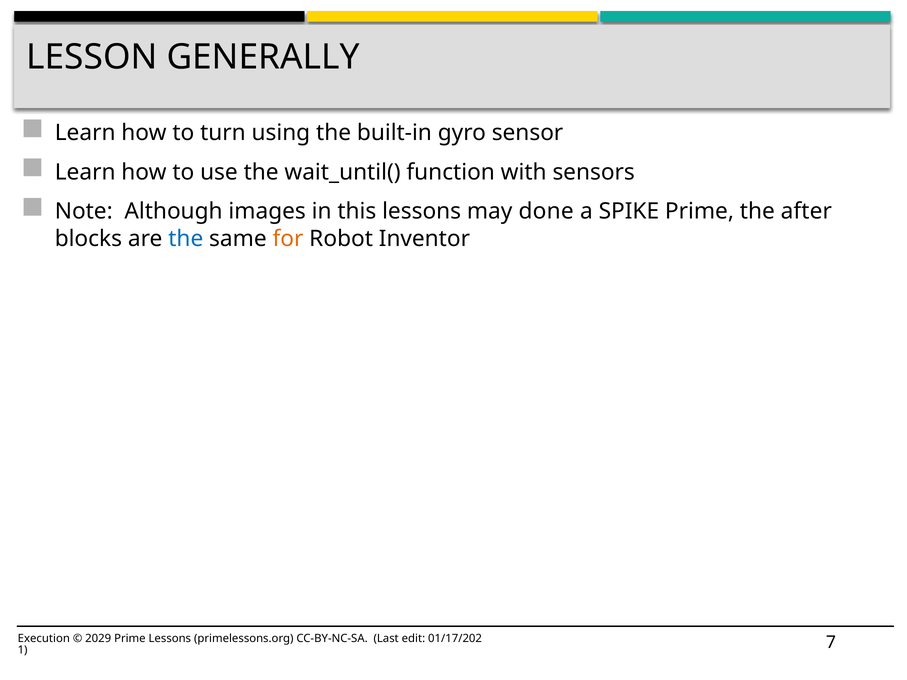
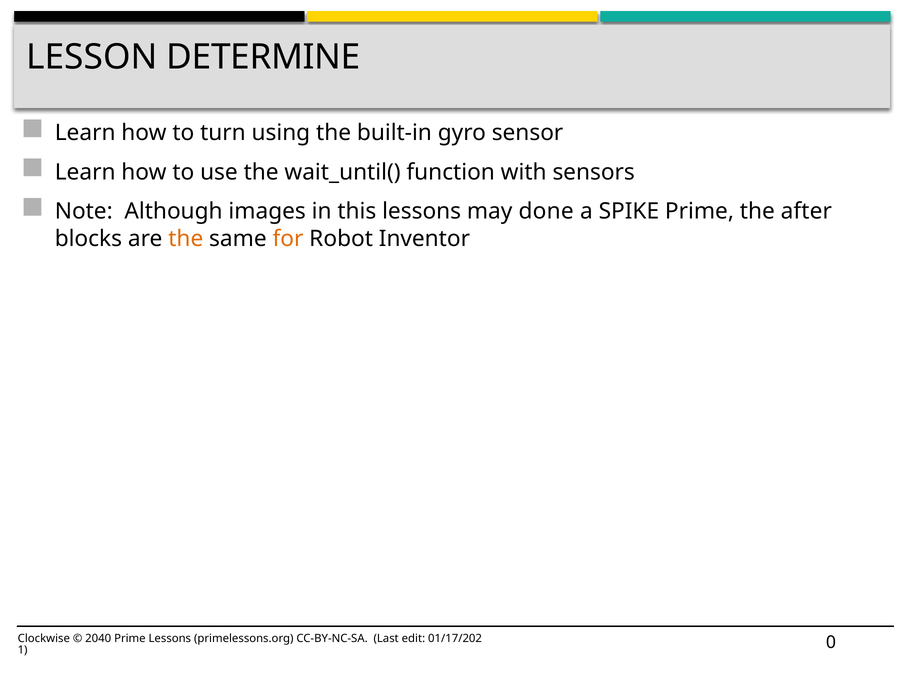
GENERALLY: GENERALLY -> DETERMINE (263, 57)
the colour: blue -> orange (186, 239)
Execution: Execution -> Clockwise (44, 639)
2029: 2029 -> 2040 (98, 639)
7: 7 -> 0 (831, 643)
